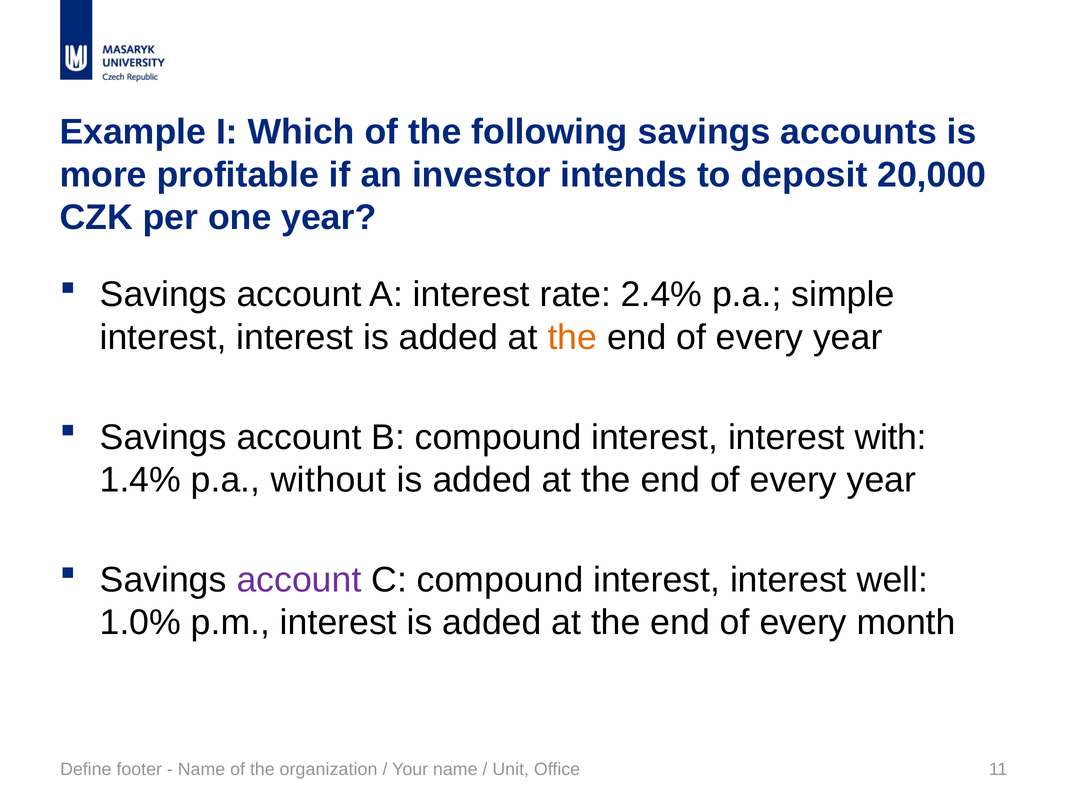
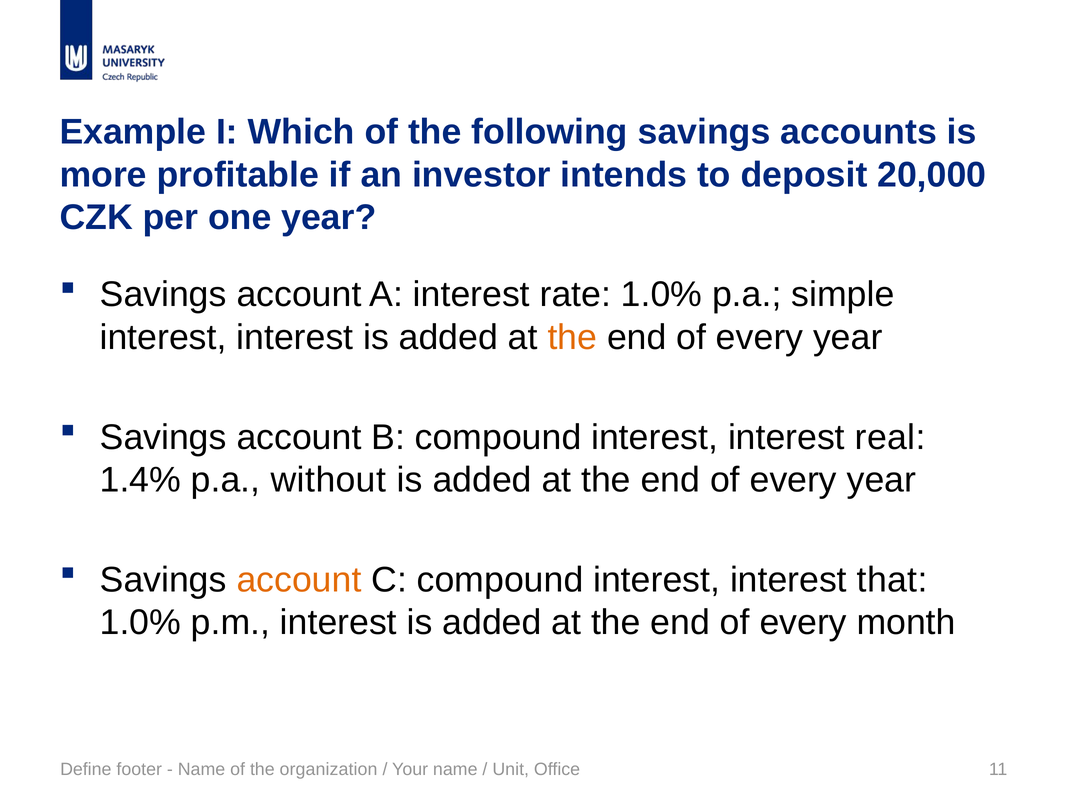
rate 2.4%: 2.4% -> 1.0% (662, 295)
with: with -> real (890, 438)
account colour: purple -> orange (299, 580)
well: well -> that (892, 580)
